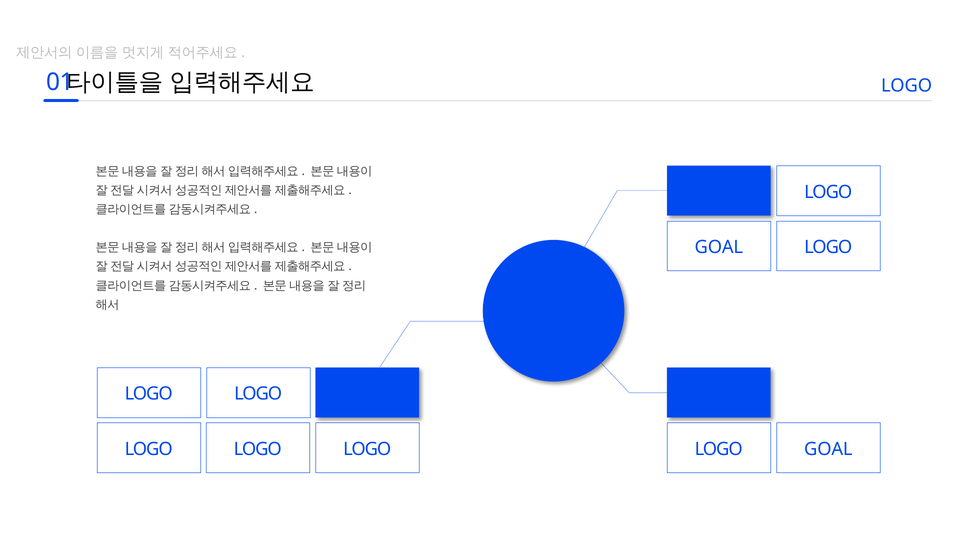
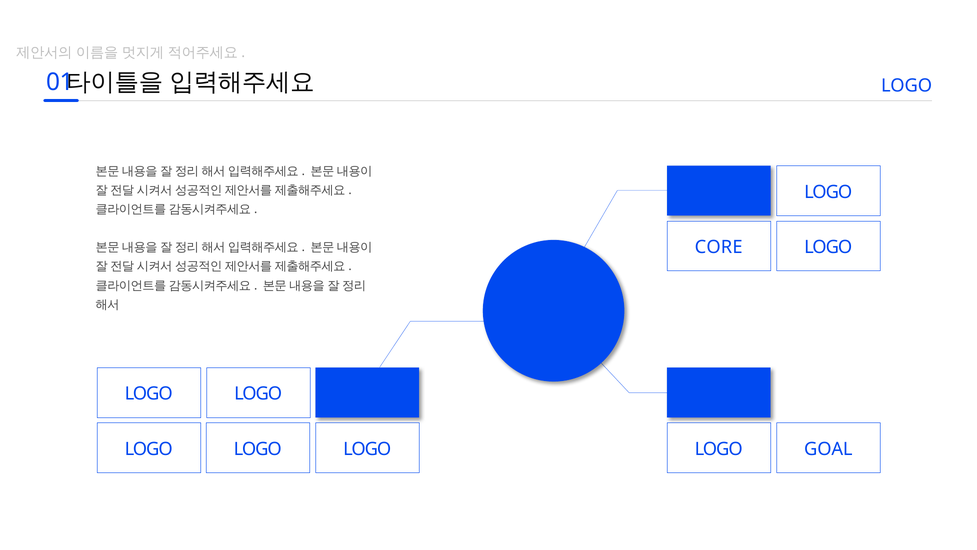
GOAL: GOAL -> CORE (719, 247)
